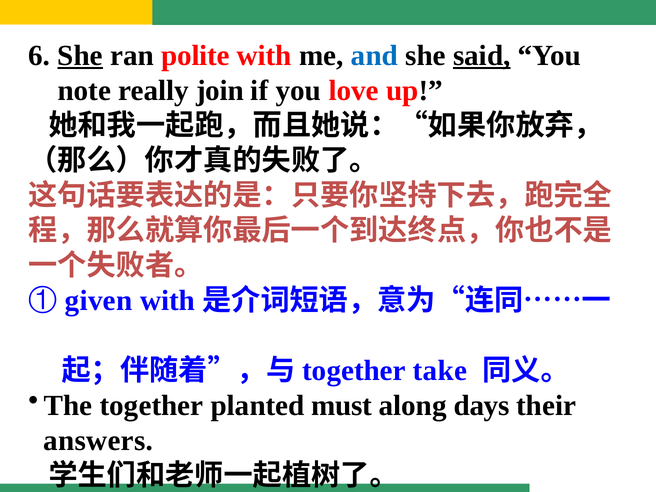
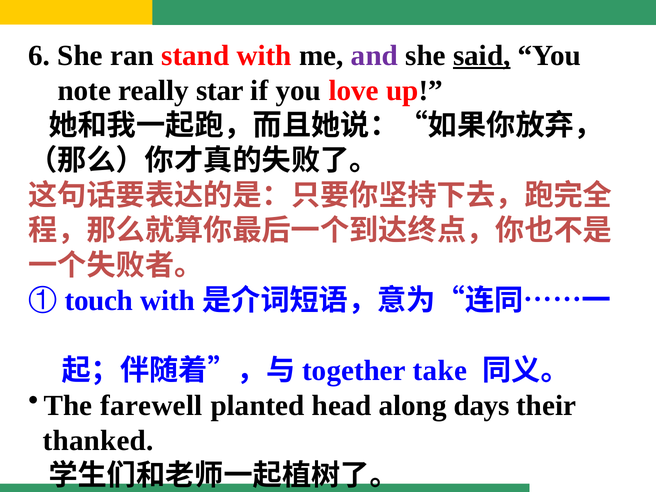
She underline: present -> none (80, 56)
polite: polite -> stand (195, 56)
and colour: blue -> purple (374, 56)
join: join -> star (220, 91)
given: given -> touch (99, 301)
The together: together -> farewell (151, 406)
must: must -> head (342, 406)
answers: answers -> thanked (98, 441)
